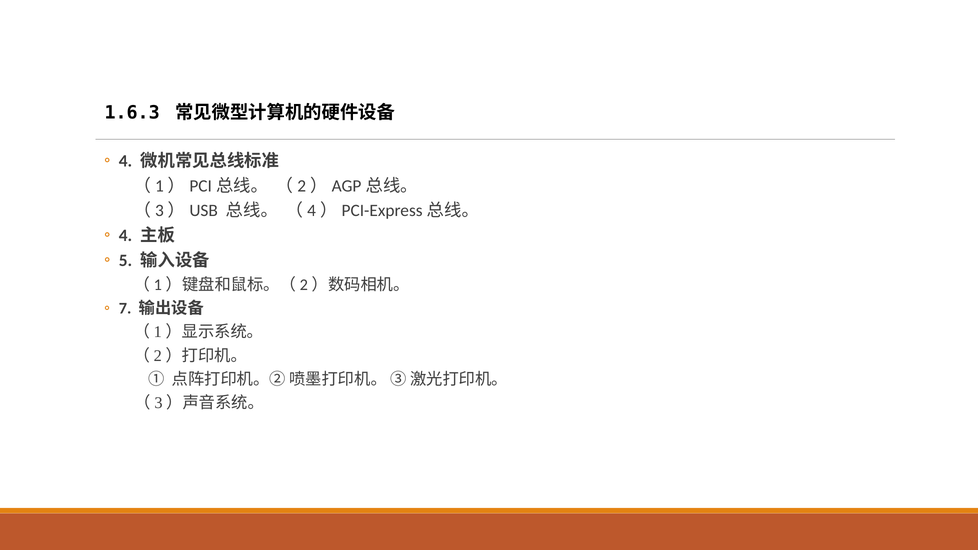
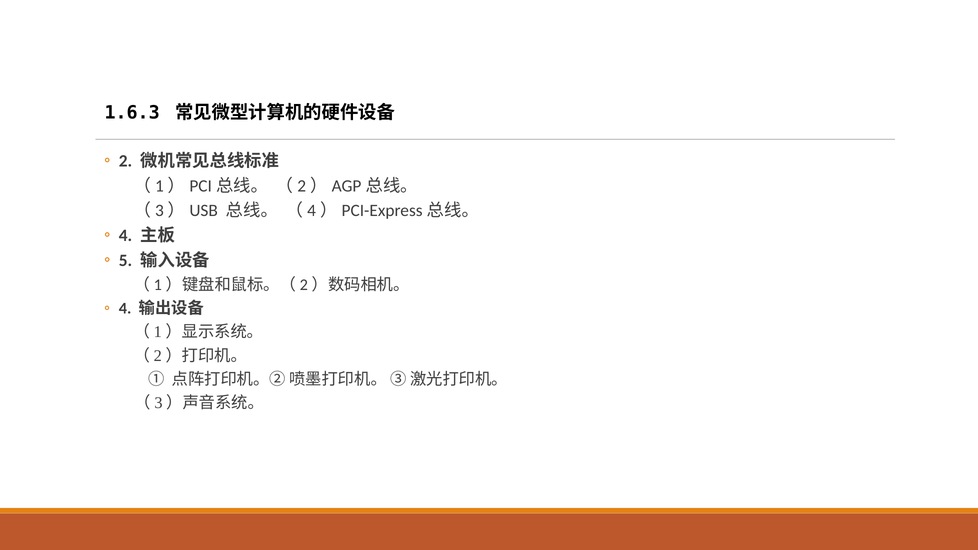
4: 4 -> 2 (126, 161)
7: 7 -> 4 (125, 308)
